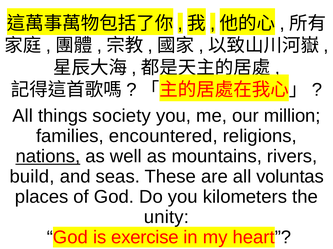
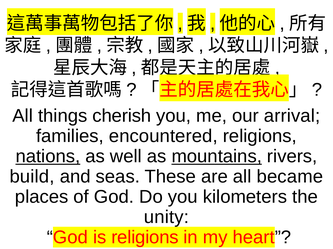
society: society -> cherish (122, 116)
million: million -> arrival (292, 116)
mountains underline: none -> present (217, 157)
voluntas: voluntas -> became (290, 177)
is exercise: exercise -> religions (145, 238)
